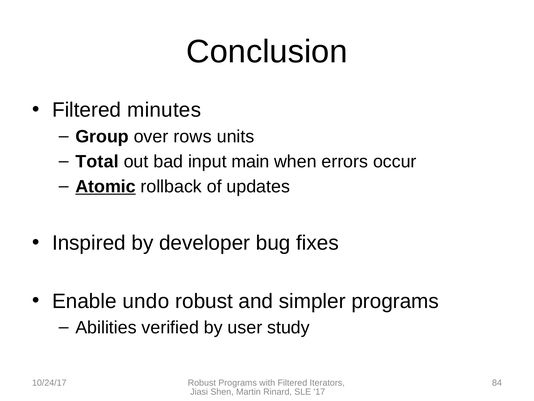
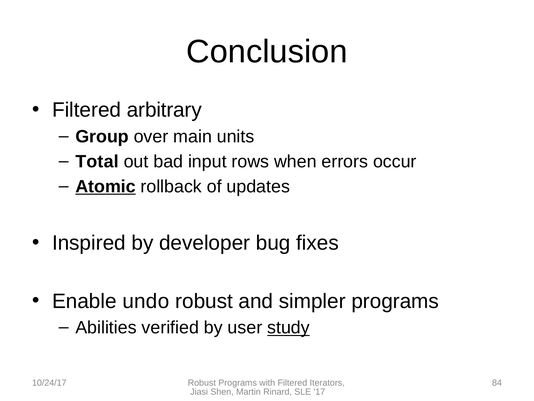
minutes: minutes -> arbitrary (164, 110)
rows: rows -> main (193, 136)
main: main -> rows (250, 161)
study underline: none -> present (289, 327)
